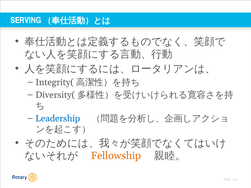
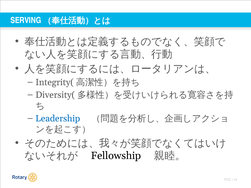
Fellowship colour: orange -> black (116, 156)
